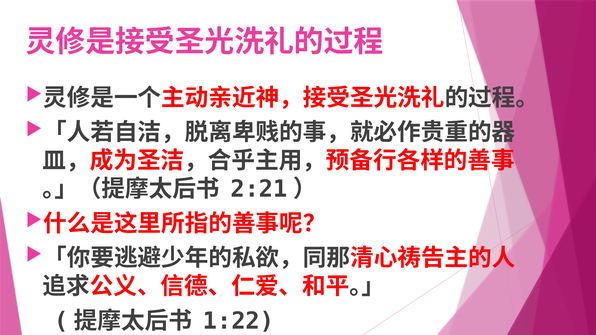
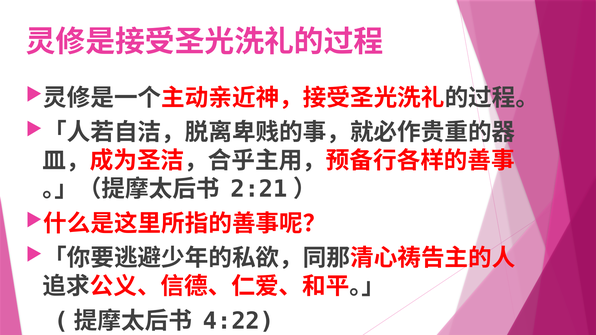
1:22: 1:22 -> 4:22 (238, 321)
